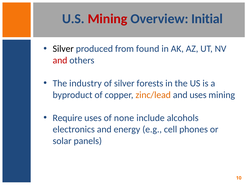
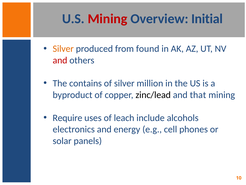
Silver colour: black -> orange (63, 49)
industry: industry -> contains (86, 83)
forests: forests -> million (150, 83)
zinc/lead colour: orange -> black (153, 95)
and uses: uses -> that (198, 95)
none: none -> leach (124, 118)
